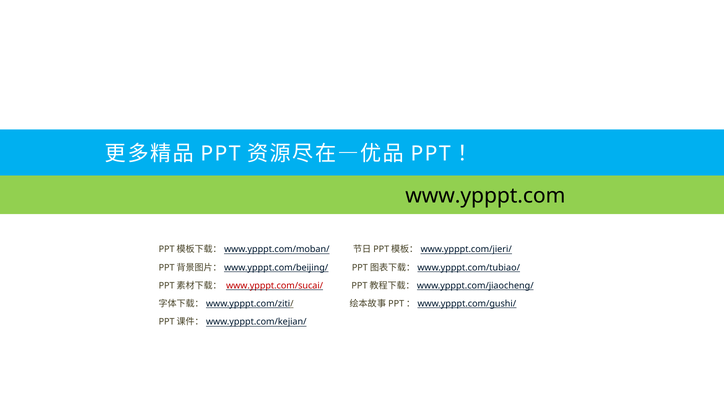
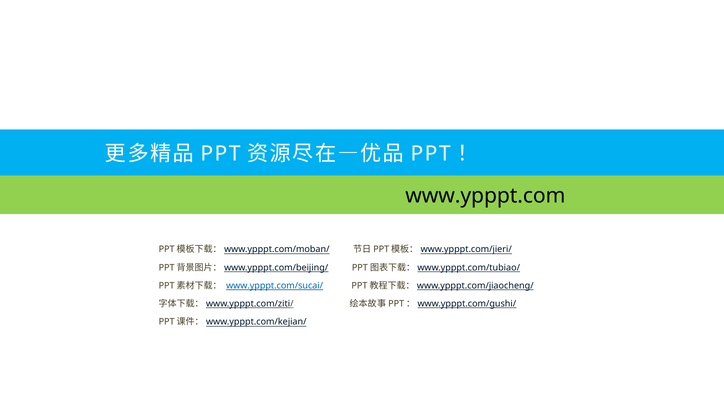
www.ypppt.com/sucai/ colour: red -> blue (275, 286)
